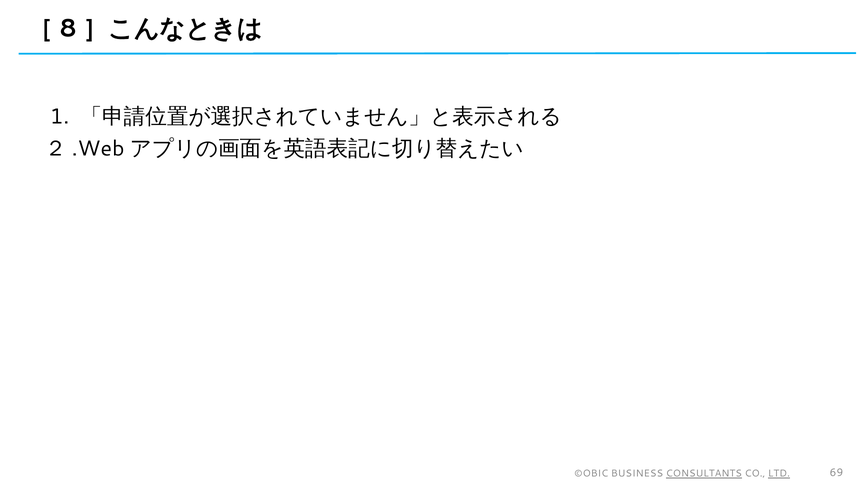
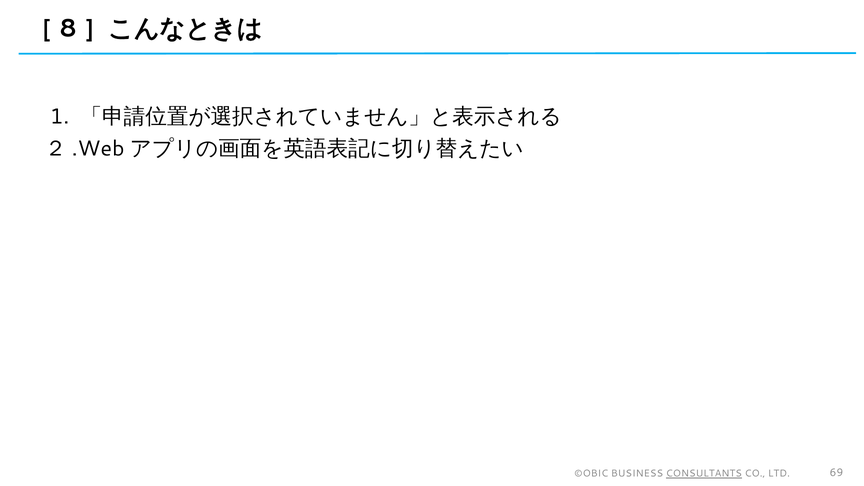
LTD underline: present -> none (779, 474)
